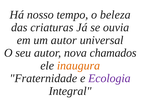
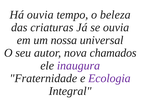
Há nosso: nosso -> ouvia (40, 15)
um autor: autor -> nossa (64, 40)
inaugura colour: orange -> purple (78, 65)
